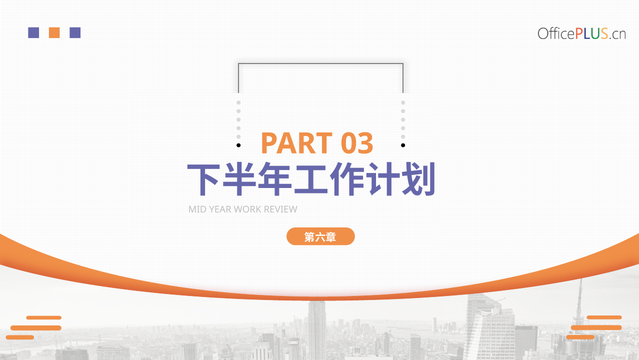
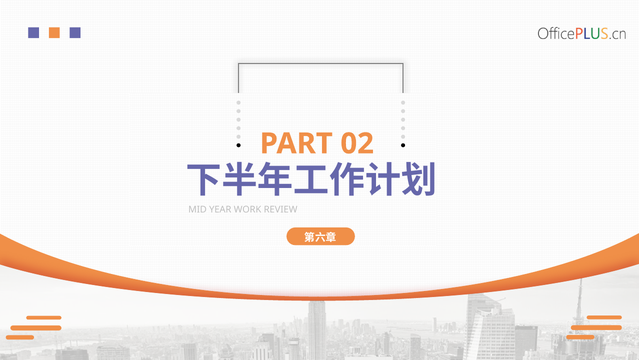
03: 03 -> 02 (357, 143)
